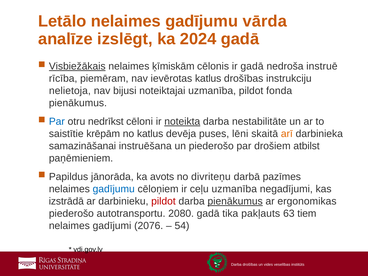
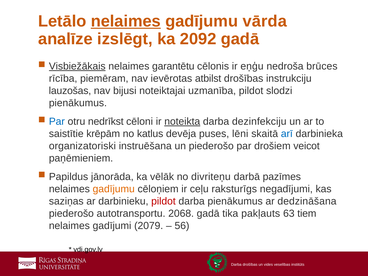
nelaimes underline: none -> present (126, 21)
2024: 2024 -> 2092 (198, 39)
ķīmiskām: ķīmiskām -> garantētu (173, 66)
ir gadā: gadā -> eņģu (252, 66)
instruē: instruē -> brūces (322, 66)
ievērotas katlus: katlus -> atbilst (208, 78)
nelietoja: nelietoja -> lauzošas (70, 91)
fonda: fonda -> slodzi (279, 91)
nestabilitāte: nestabilitāte -> dezinfekciju (259, 121)
arī colour: orange -> blue (287, 134)
samazināšanai: samazināšanai -> organizatoriski (82, 146)
atbilst: atbilst -> veicot (307, 146)
avots: avots -> vēlāk (162, 177)
gadījumu colour: blue -> orange (114, 189)
ceļu uzmanība: uzmanība -> raksturīgs (234, 189)
izstrādā: izstrādā -> saziņas (66, 201)
pienākumus underline: present -> none (235, 201)
ergonomikas: ergonomikas -> dedzināšana (307, 201)
2080: 2080 -> 2068 (181, 213)
2076: 2076 -> 2079 (149, 226)
54: 54 -> 56 (182, 226)
